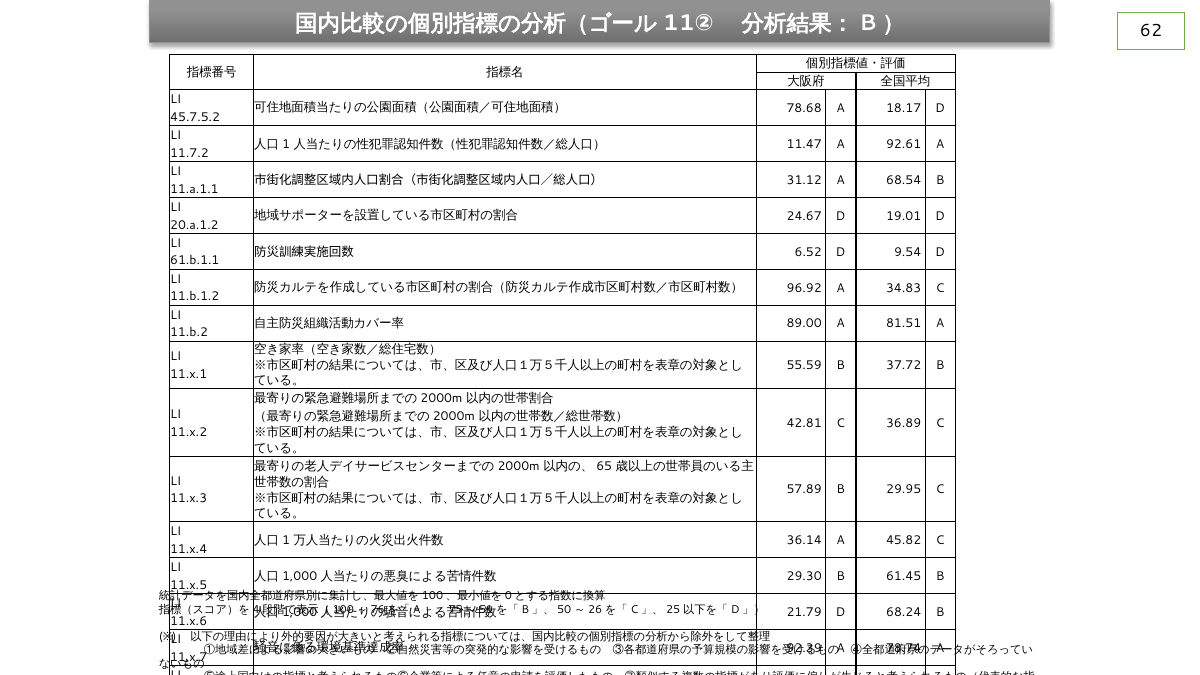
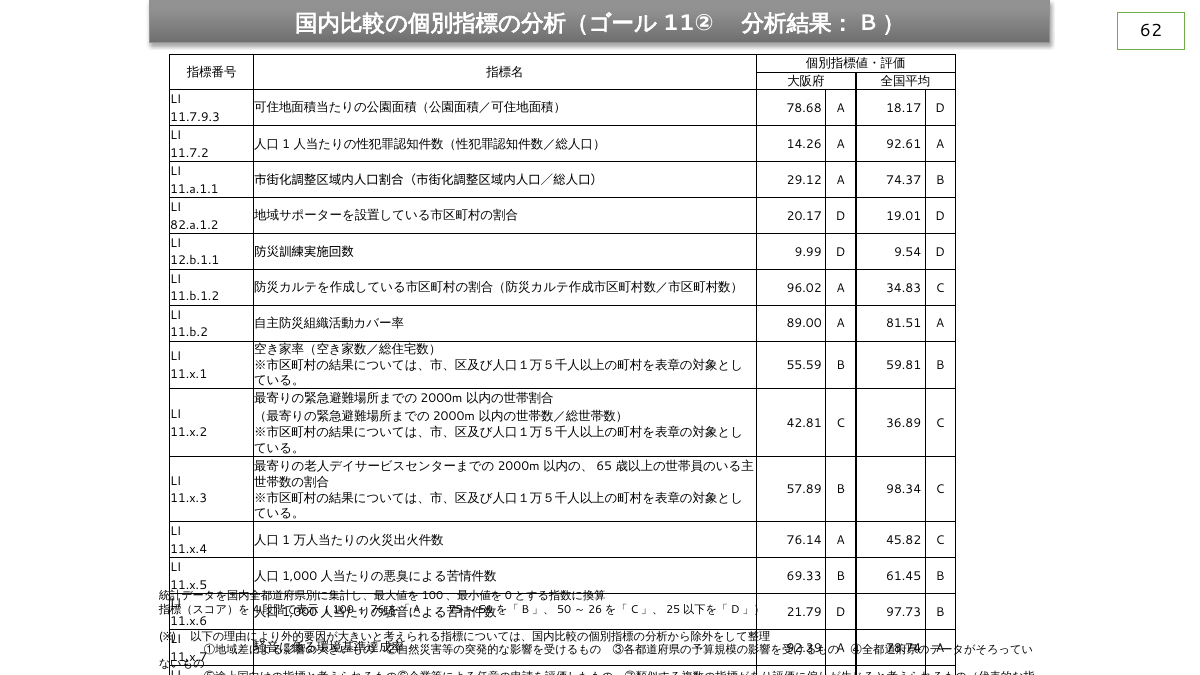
45.7.5.2: 45.7.5.2 -> 11.7.9.3 (195, 117)
11.47: 11.47 -> 14.26 (804, 144)
31.12: 31.12 -> 29.12 (804, 180)
68.54: 68.54 -> 74.37 (904, 180)
24.67: 24.67 -> 20.17 (804, 216)
20.a.1.2: 20.a.1.2 -> 82.a.1.2 (194, 225)
6.52: 6.52 -> 9.99 (808, 252)
61.b.1.1: 61.b.1.1 -> 12.b.1.1 (195, 261)
96.92: 96.92 -> 96.02 (804, 288)
37.72: 37.72 -> 59.81 (904, 366)
29.95: 29.95 -> 98.34 (904, 490)
36.14: 36.14 -> 76.14 (804, 541)
29.30: 29.30 -> 69.33 (804, 576)
68.24: 68.24 -> 97.73 (904, 612)
